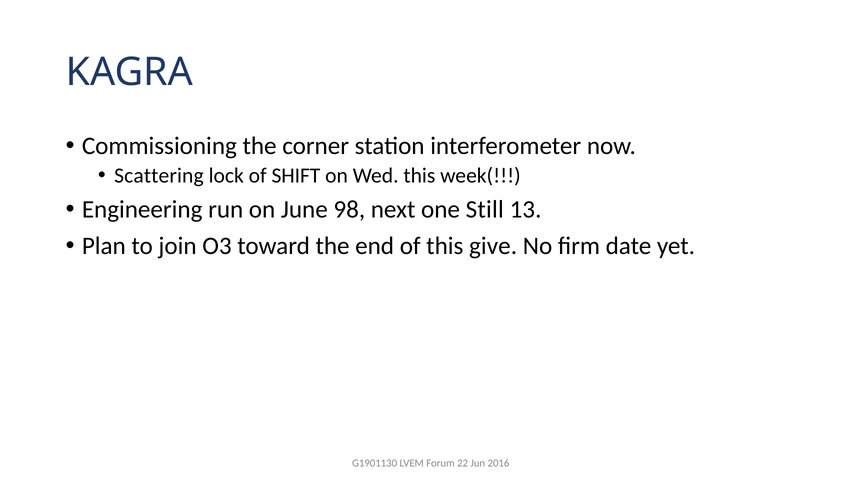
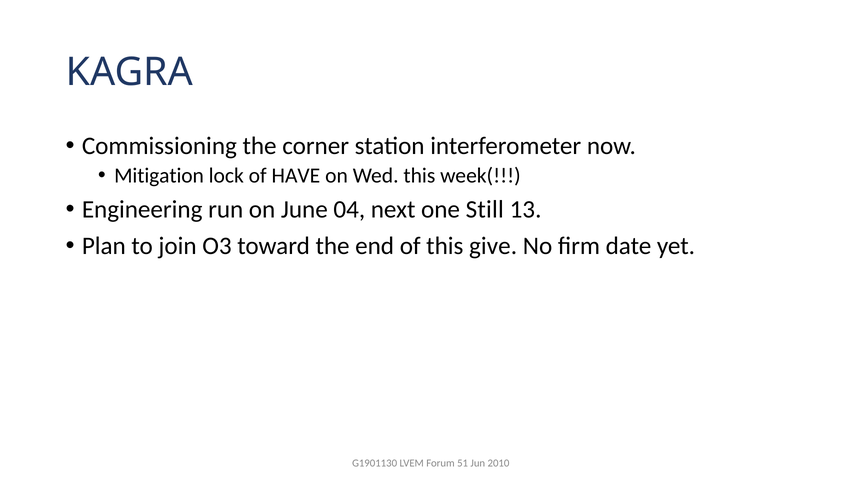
Scattering: Scattering -> Mitigation (159, 175)
SHIFT: SHIFT -> HAVE (296, 175)
98: 98 -> 04 (349, 210)
22: 22 -> 51 (463, 463)
2016: 2016 -> 2010 (498, 463)
